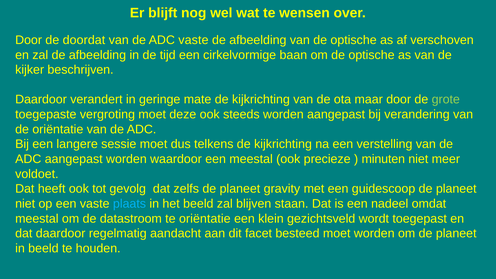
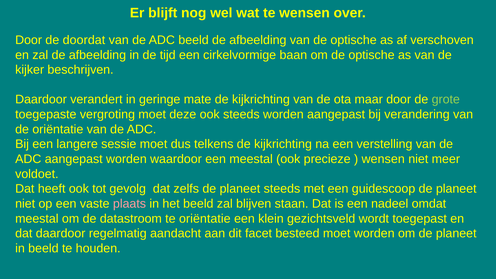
ADC vaste: vaste -> beeld (194, 40)
minuten: minuten -> wensen (383, 159)
planeet gravity: gravity -> steeds (282, 189)
plaats colour: light blue -> pink (129, 204)
